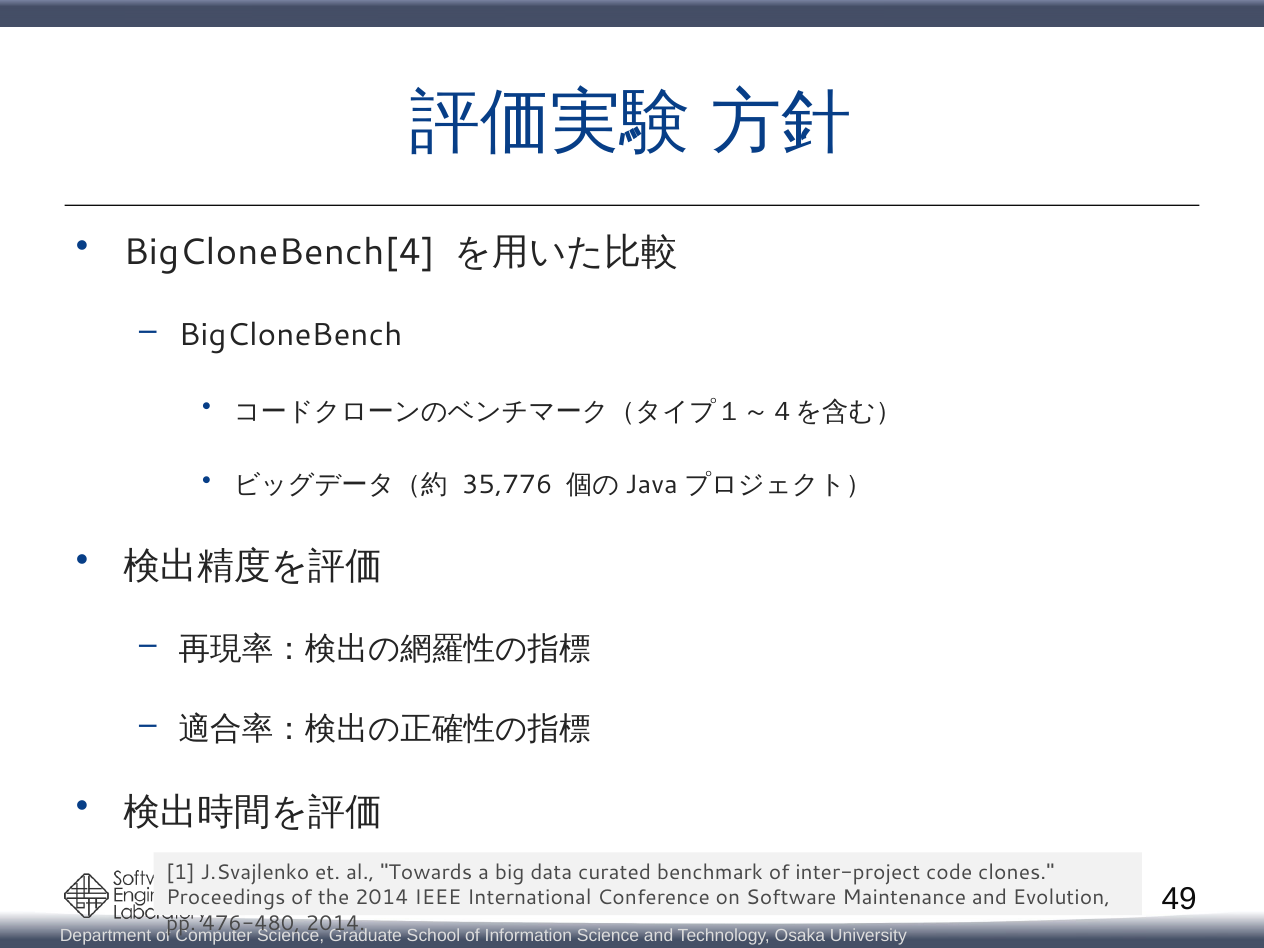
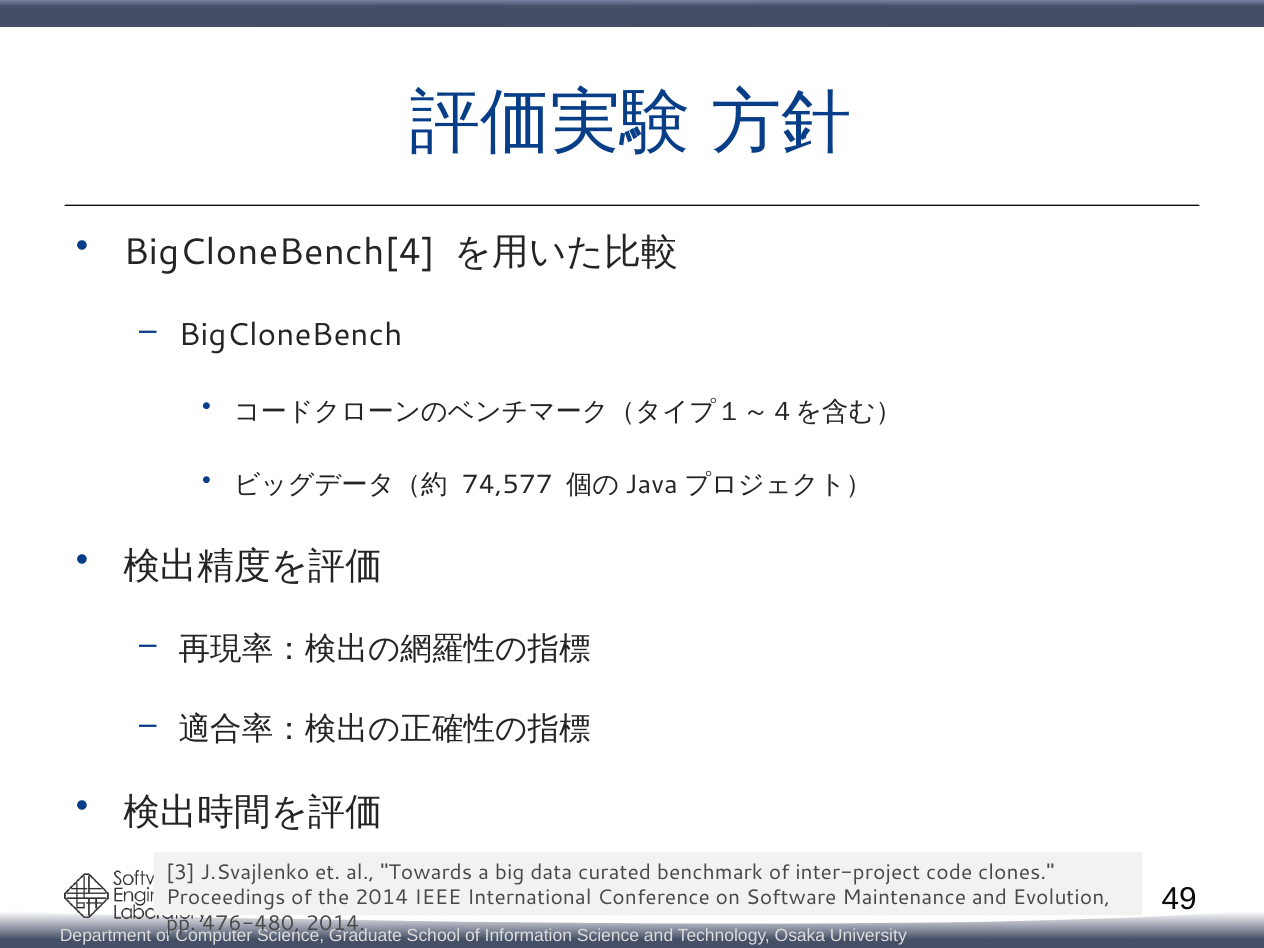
35,776: 35,776 -> 74,577 (507, 485)
1: 1 -> 3 (180, 873)
